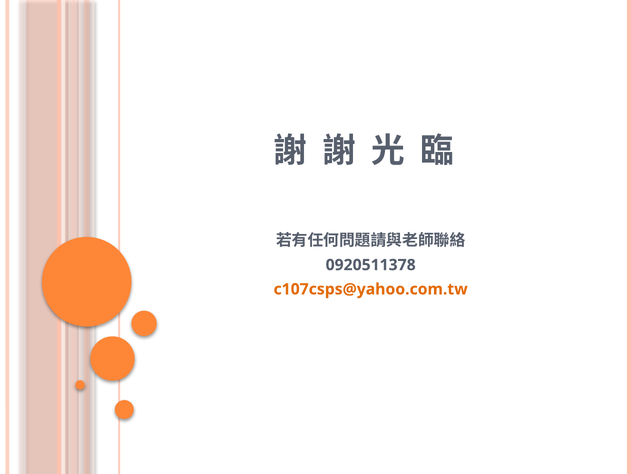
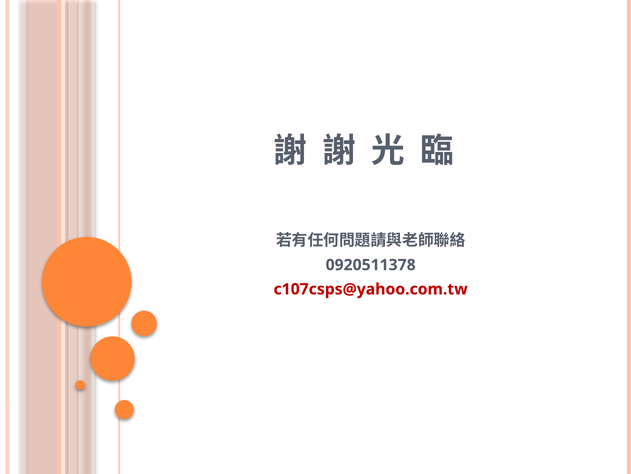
c107csps@yahoo.com.tw colour: orange -> red (371, 289)
